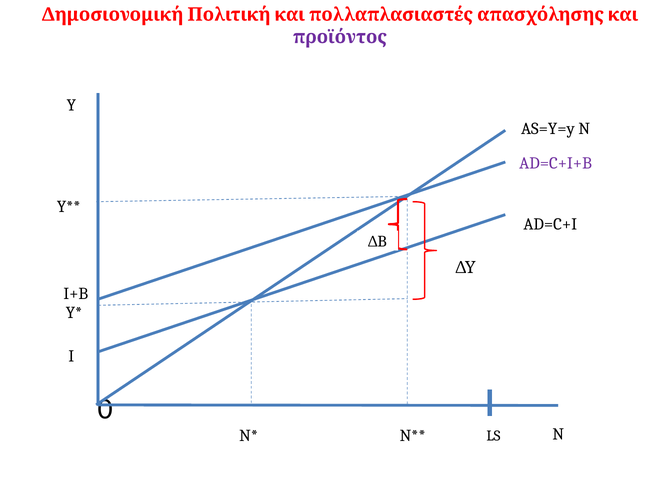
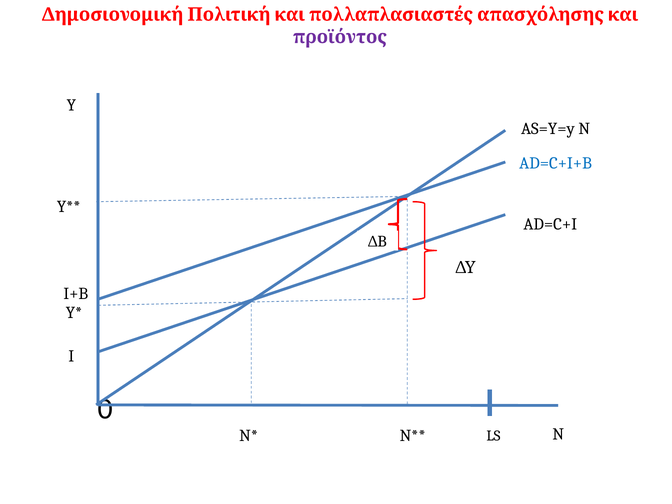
AD=C+I+B colour: purple -> blue (556, 163)
